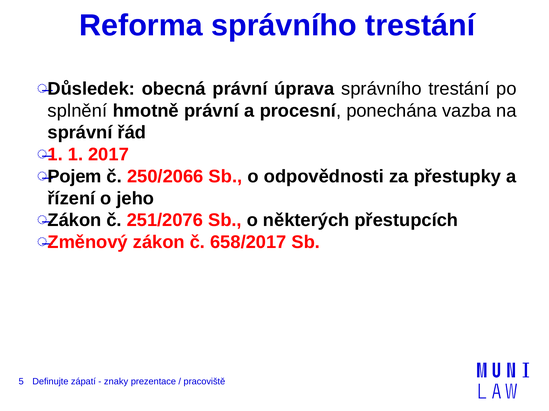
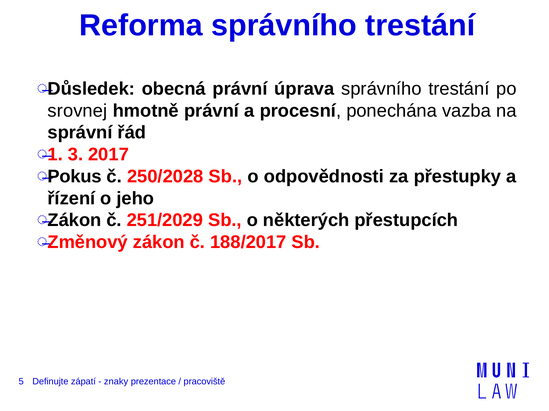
splnění: splnění -> srovnej (77, 111)
1 1: 1 -> 3 (75, 155)
Pojem: Pojem -> Pokus (75, 177)
250/2066: 250/2066 -> 250/2028 (165, 177)
251/2076: 251/2076 -> 251/2029 (165, 221)
658/2017: 658/2017 -> 188/2017 (248, 243)
